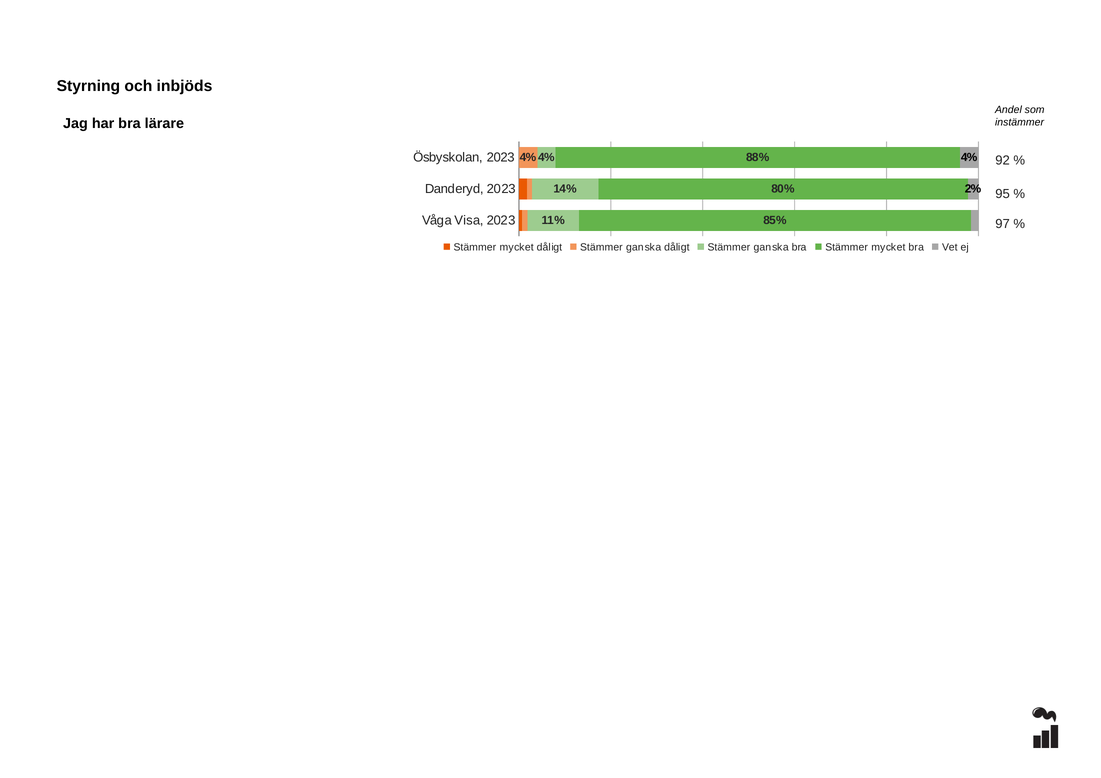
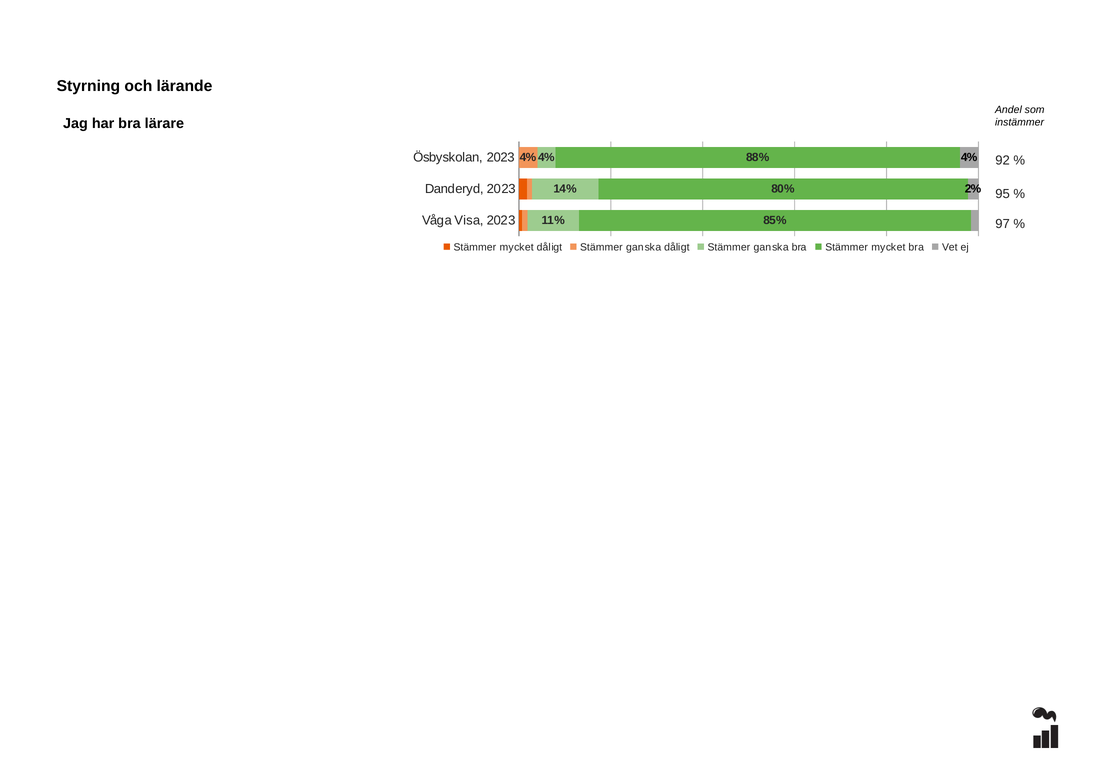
inbjöds: inbjöds -> lärande (184, 86)
